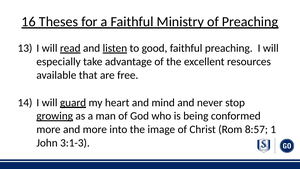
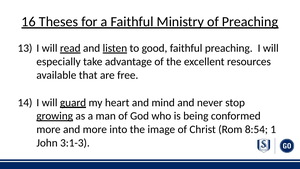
8:57: 8:57 -> 8:54 (256, 129)
